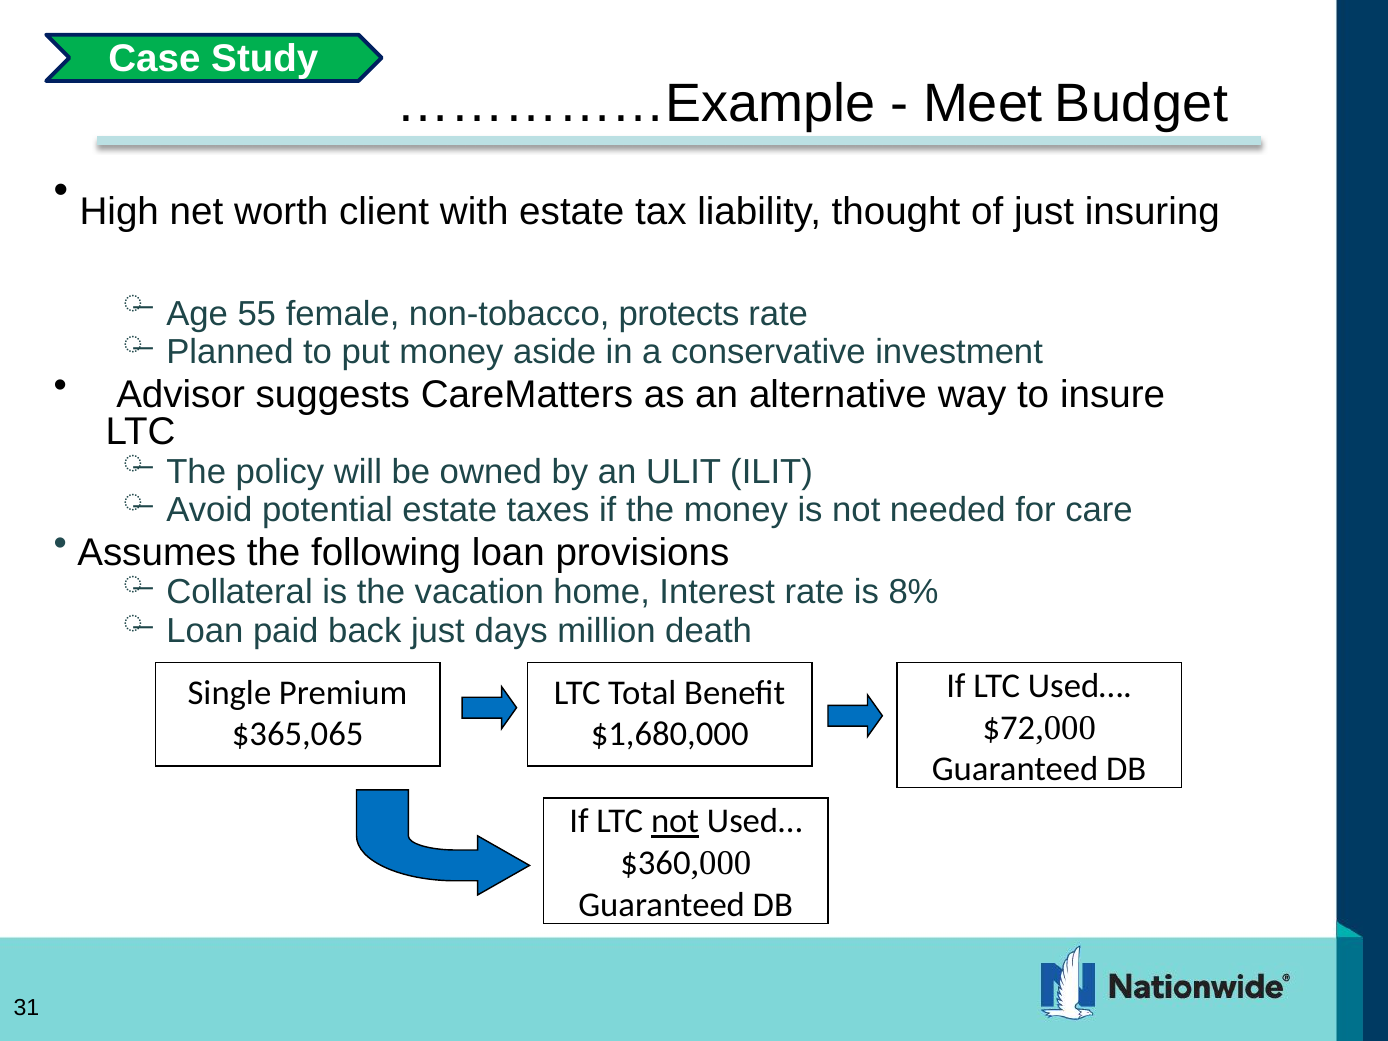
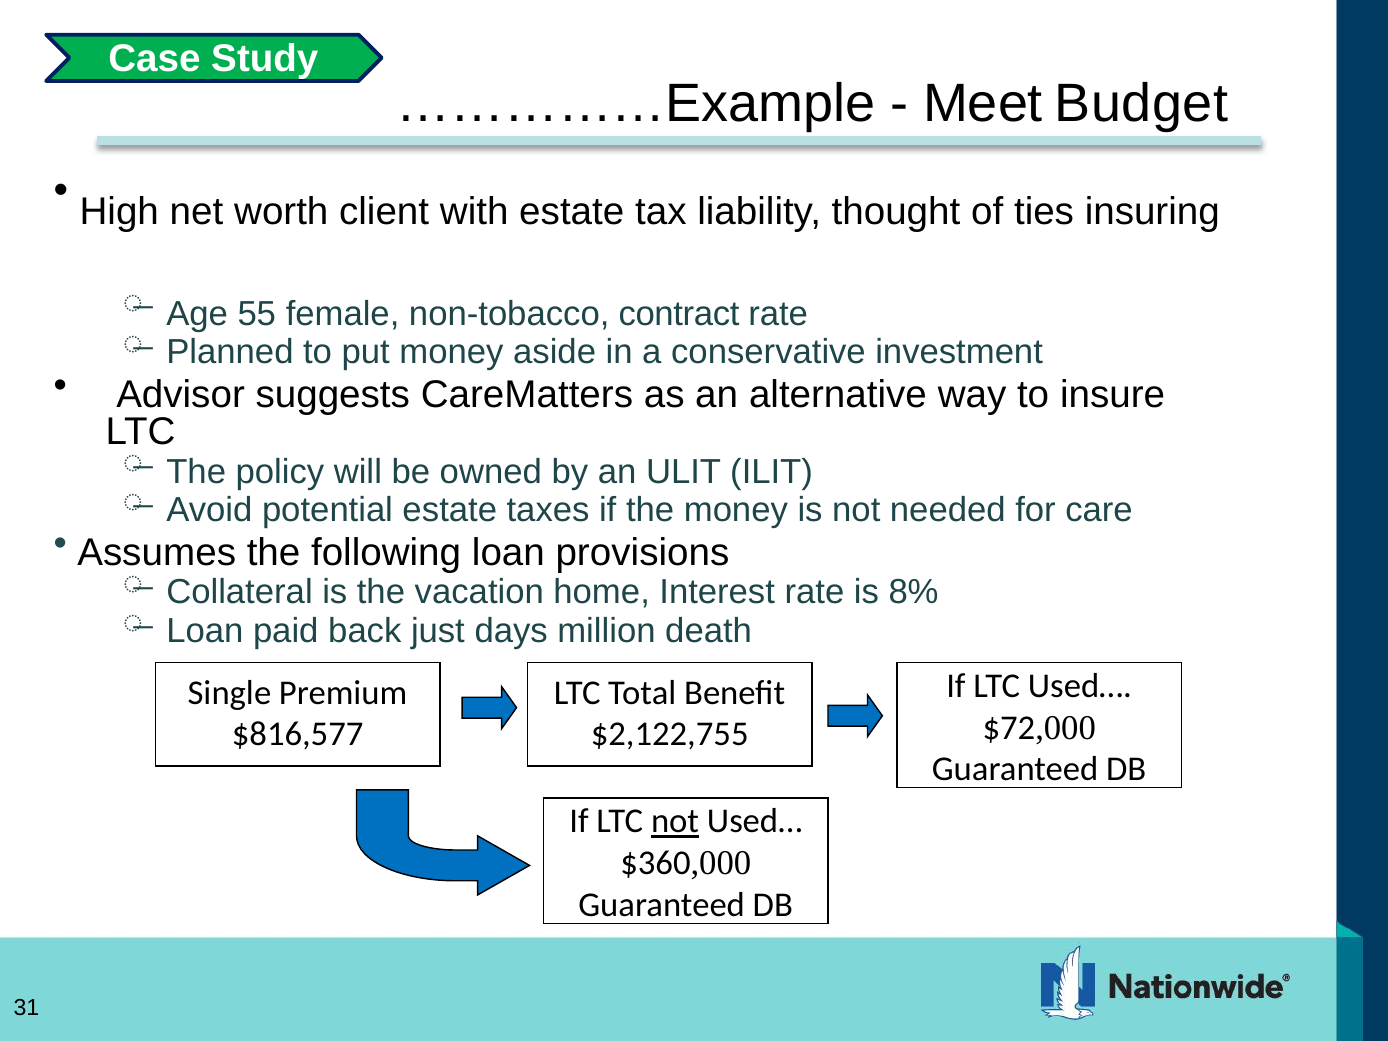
of just: just -> ties (1044, 212)
protects: protects -> contract (679, 314)
$365,065: $365,065 -> $816,577 (298, 734)
$1,680,000: $1,680,000 -> $2,122,755 (670, 734)
